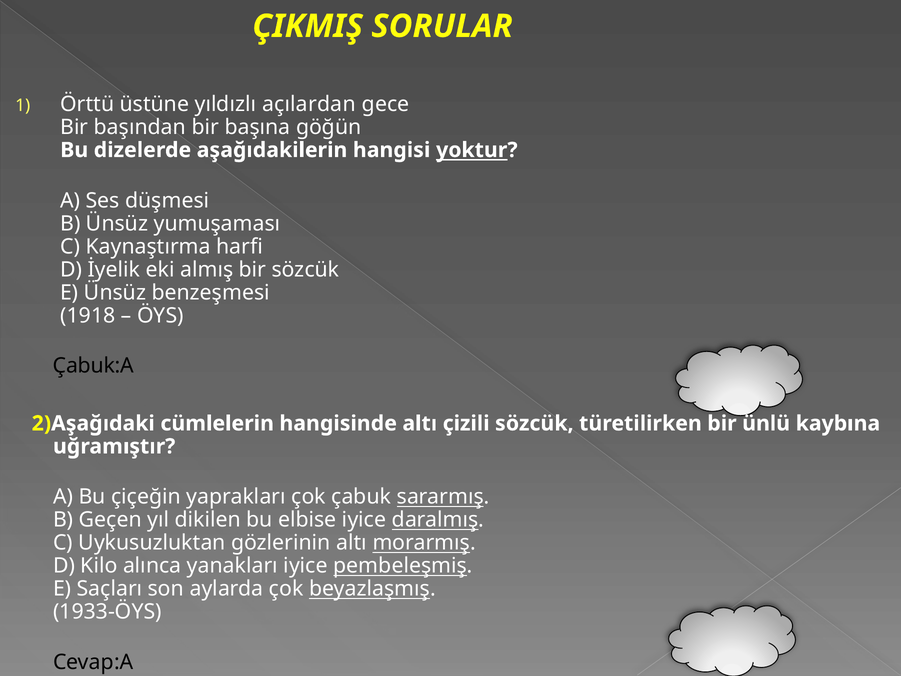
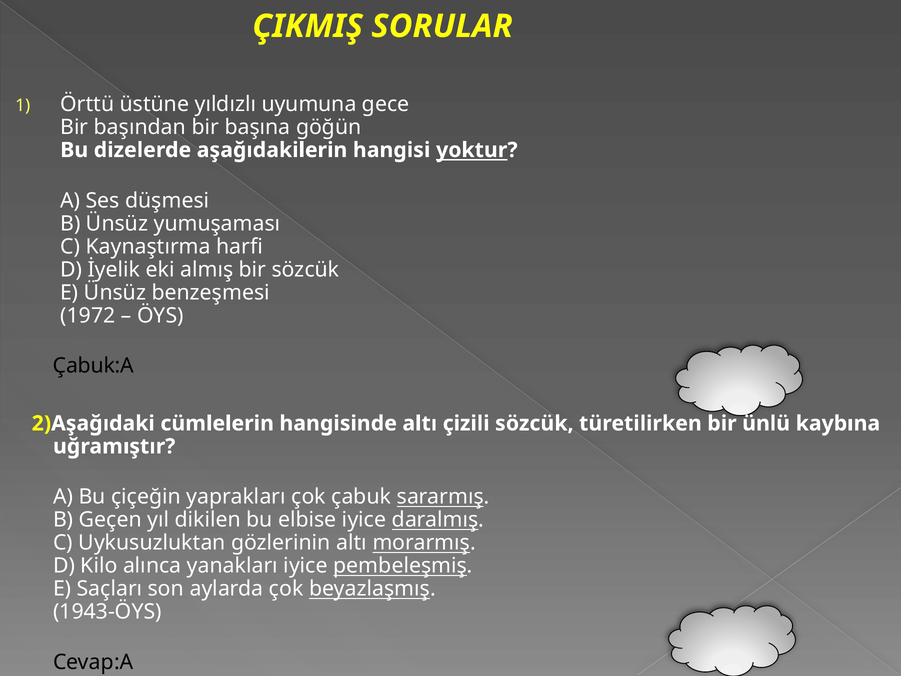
açılardan: açılardan -> uyumuna (309, 104)
1918: 1918 -> 1972 (88, 315)
1933-ÖYS: 1933-ÖYS -> 1943-ÖYS (107, 612)
